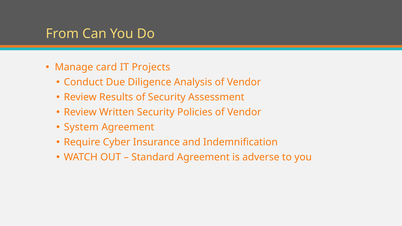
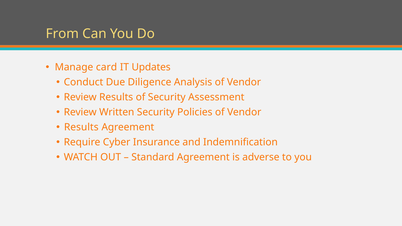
Projects: Projects -> Updates (151, 67)
System: System -> Results (81, 127)
